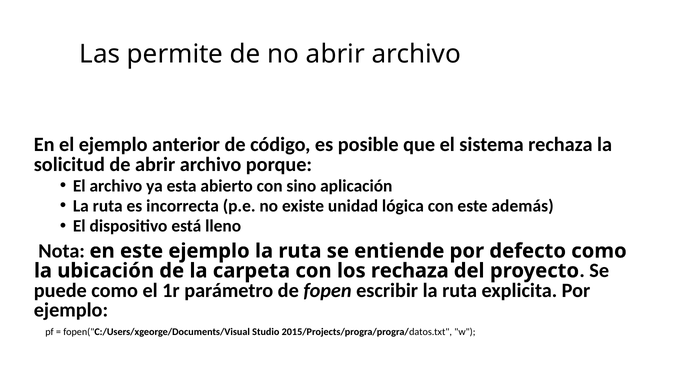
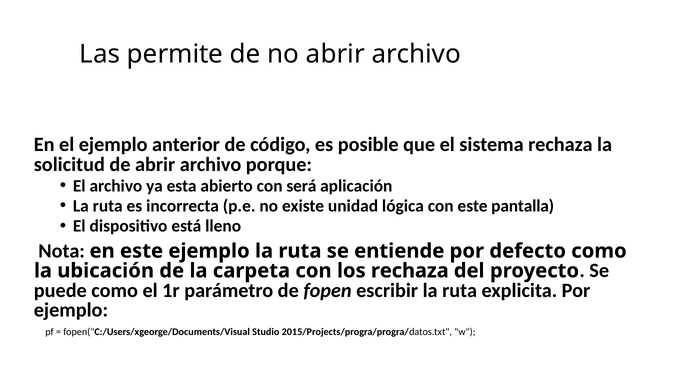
sino: sino -> será (301, 186)
además: además -> pantalla (523, 206)
